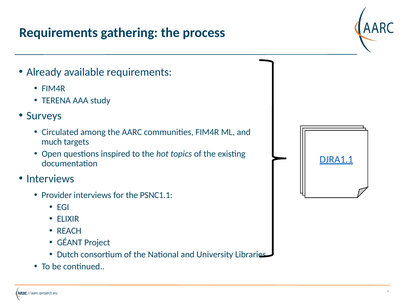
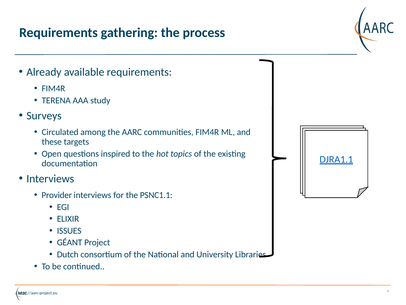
much: much -> these (52, 142)
REACH: REACH -> ISSUES (69, 230)
